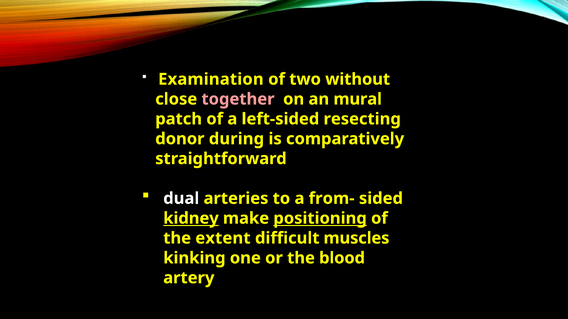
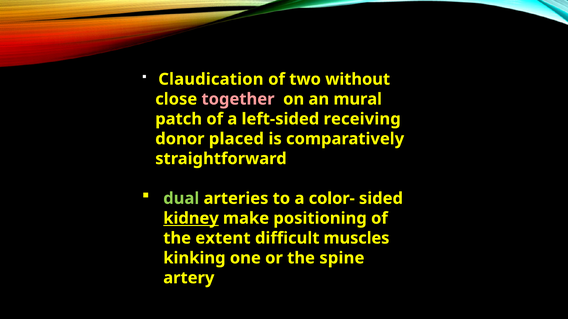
Examination: Examination -> Claudication (211, 79)
resecting: resecting -> receiving (362, 119)
during: during -> placed (236, 139)
dual colour: white -> light green (181, 199)
from-: from- -> color- (332, 199)
positioning underline: present -> none (320, 219)
blood: blood -> spine (342, 258)
